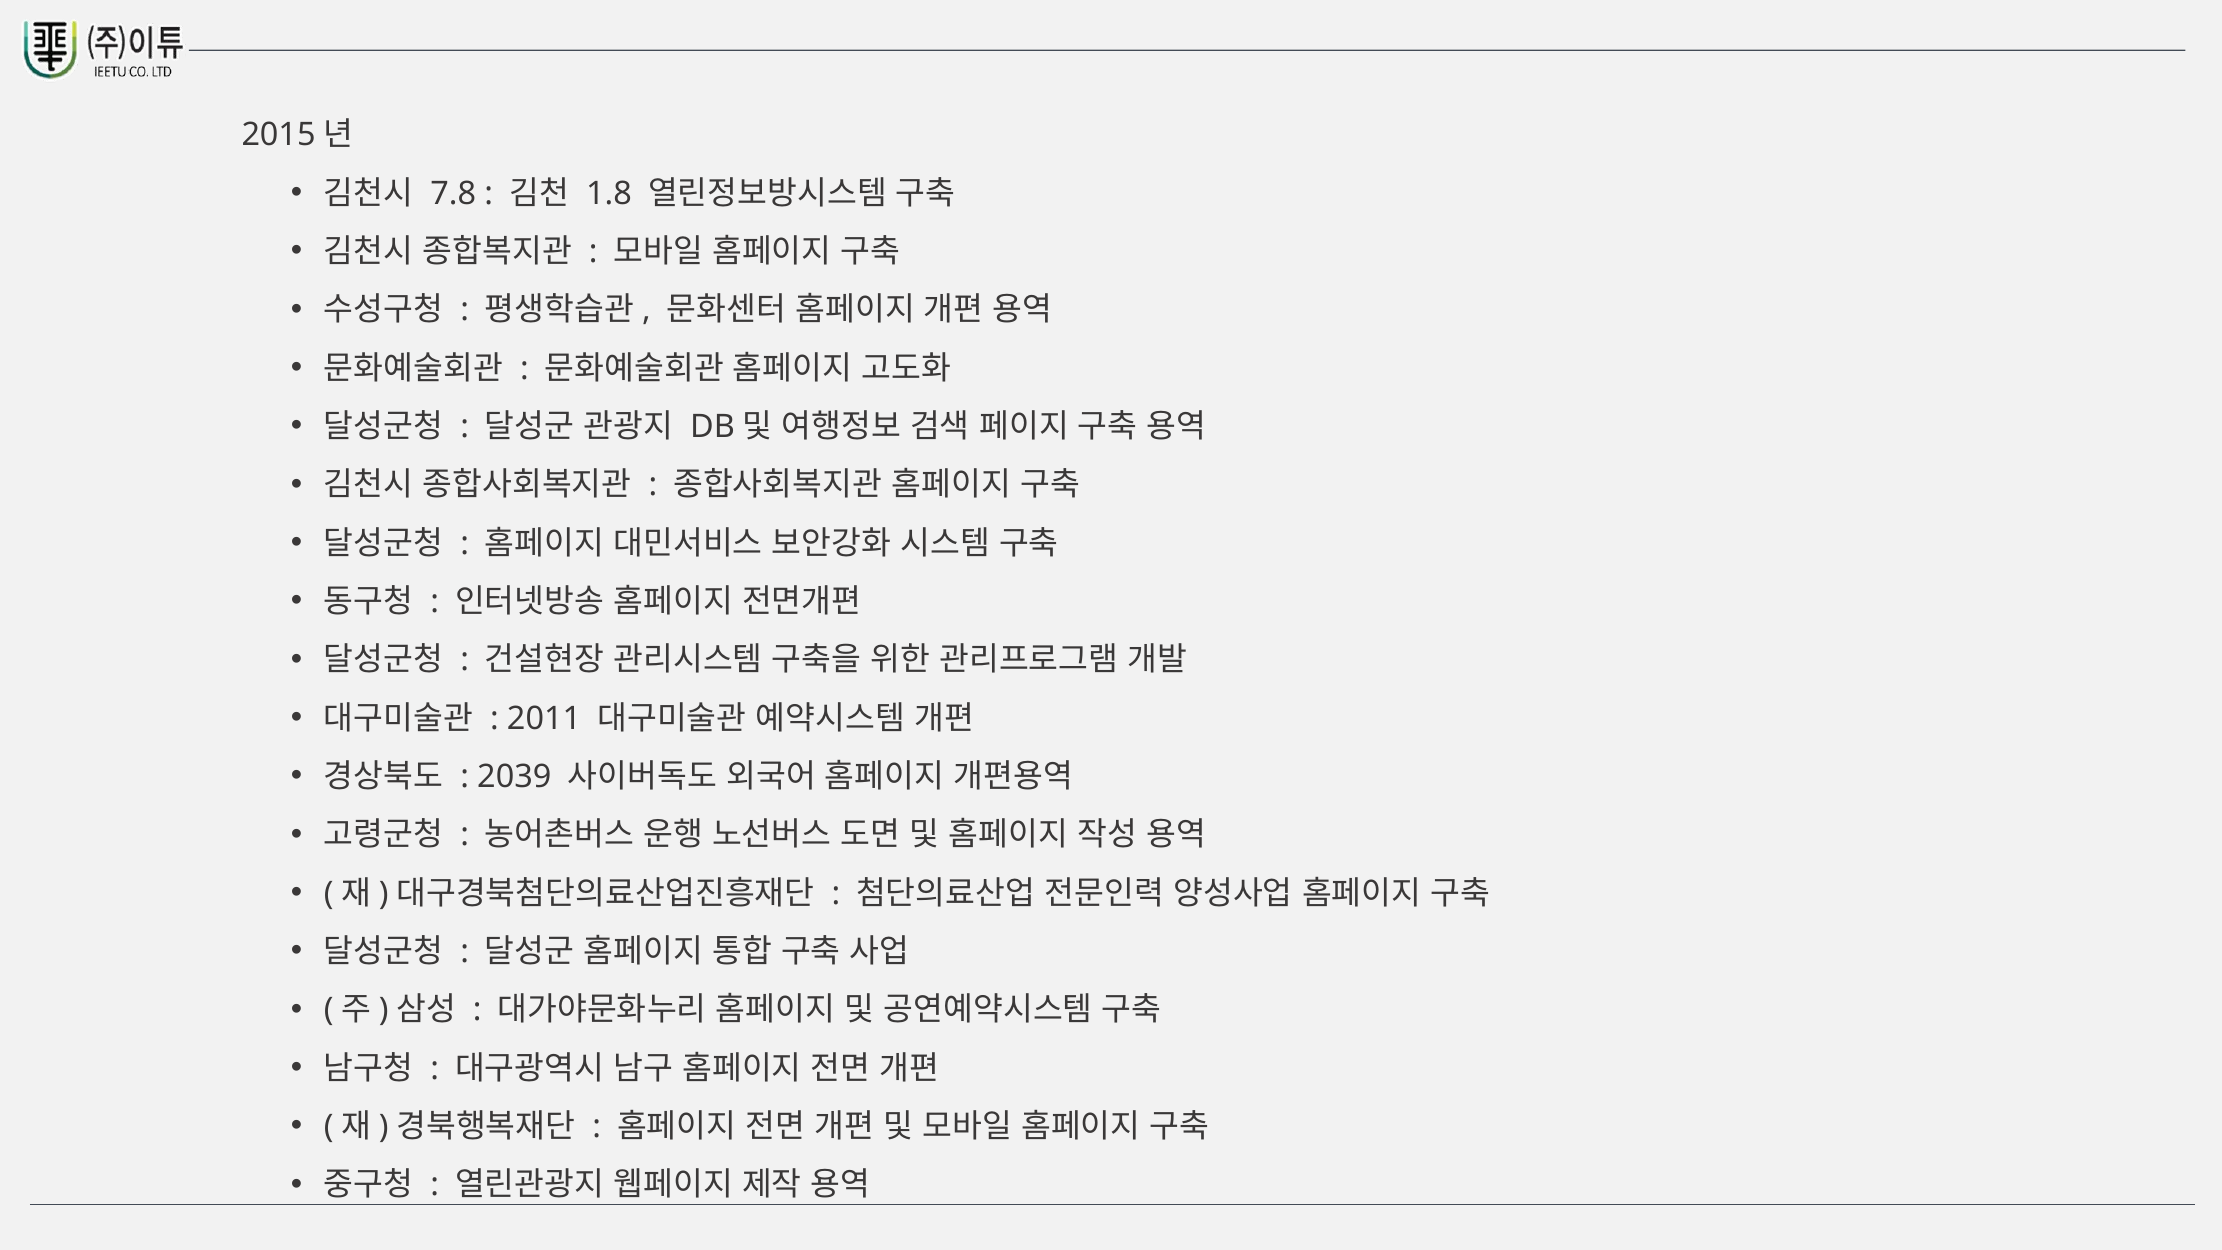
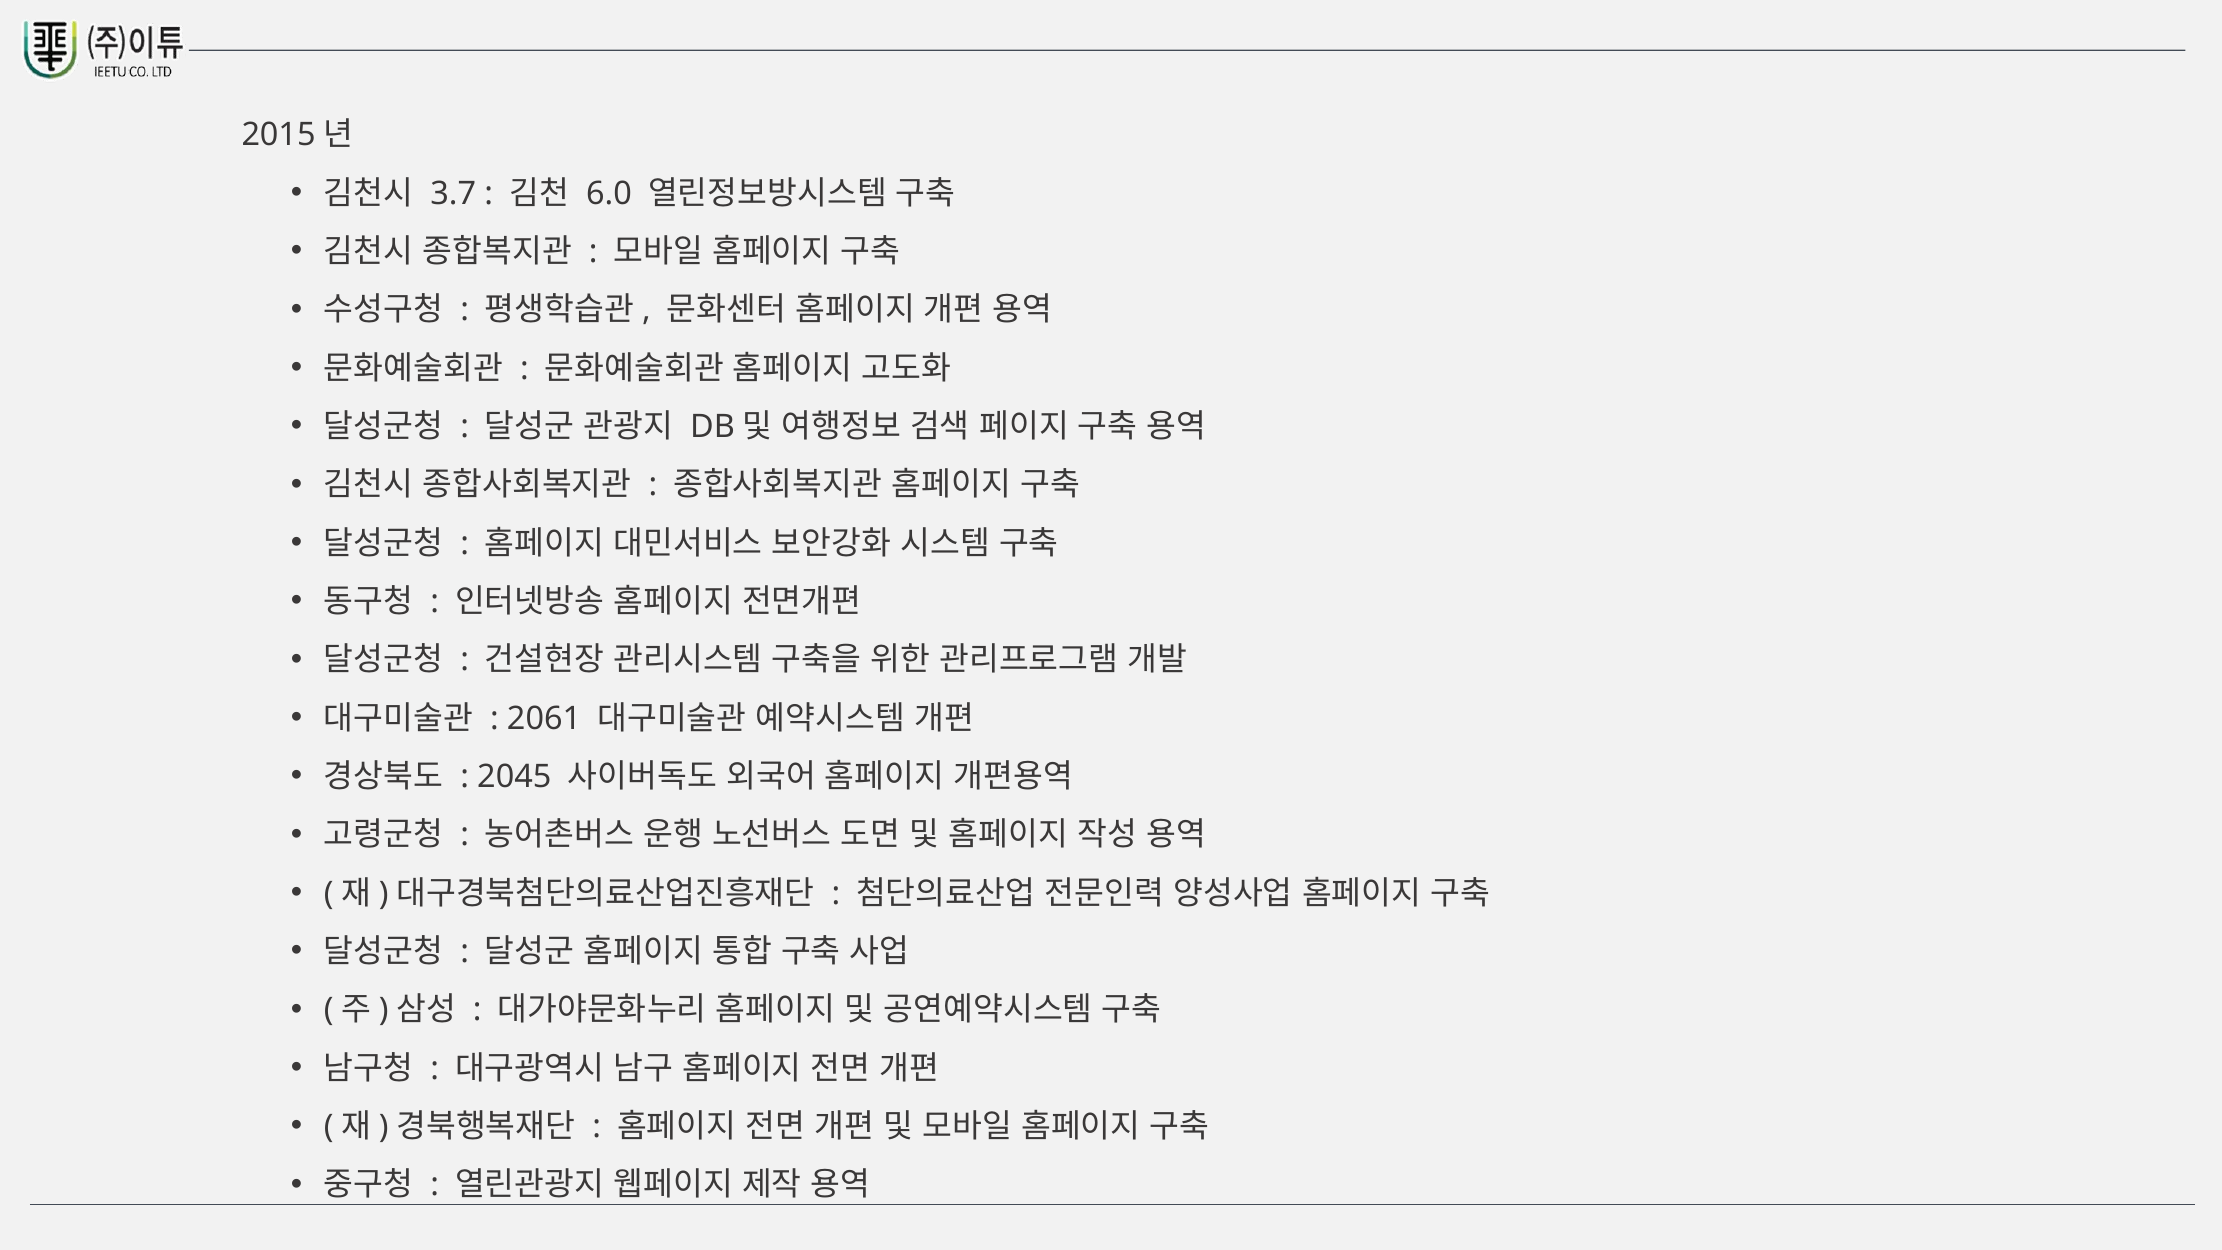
7.8: 7.8 -> 3.7 (453, 193)
1.8: 1.8 -> 6.0 (609, 193)
2011: 2011 -> 2061 (544, 718)
2039: 2039 -> 2045 (514, 777)
